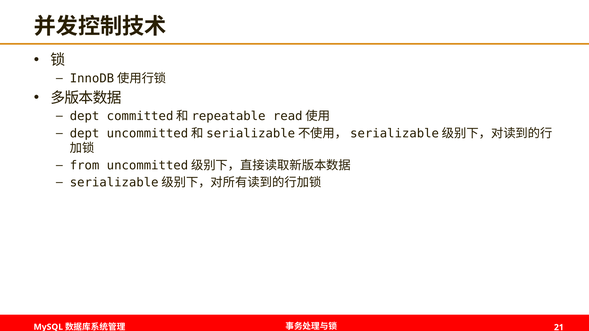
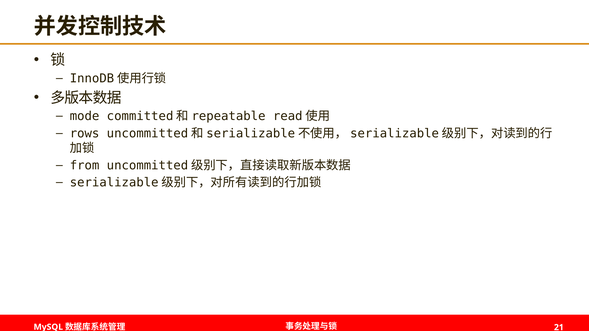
dept: dept -> mode (85, 116)
dept: dept -> rows (85, 134)
